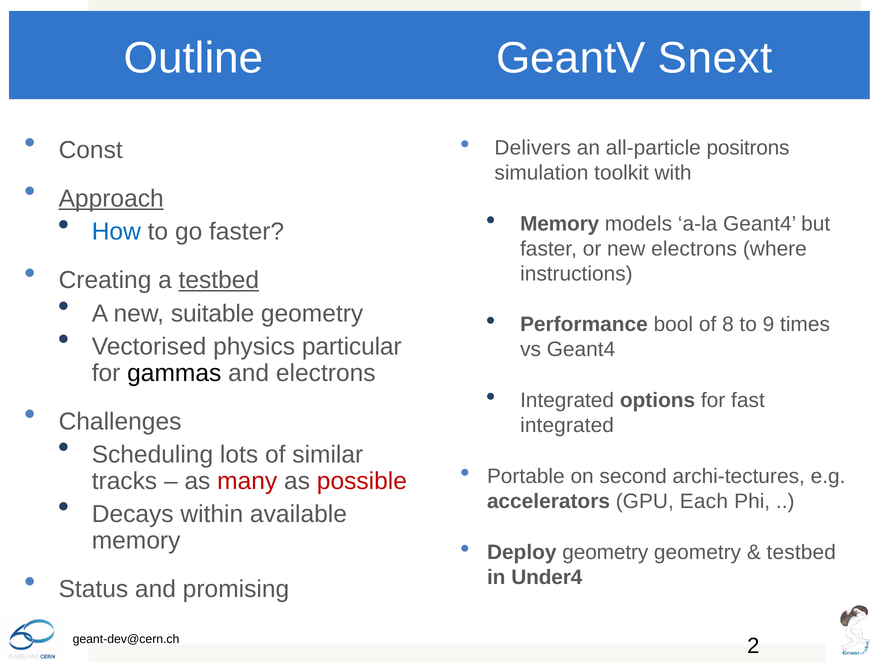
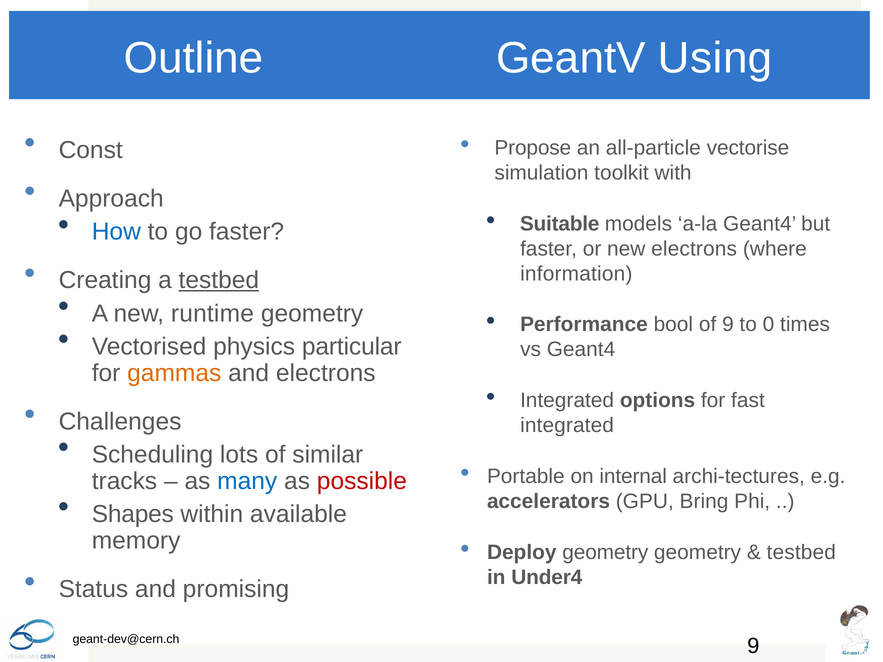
Snext: Snext -> Using (715, 58)
Delivers: Delivers -> Propose (533, 148)
positrons: positrons -> vectorise (748, 148)
Approach underline: present -> none (111, 199)
Memory: Memory -> Suitable (560, 224)
instructions: instructions -> information (576, 274)
suitable: suitable -> runtime (212, 314)
of 8: 8 -> 9 (728, 325)
9: 9 -> 0 (768, 325)
gammas colour: black -> orange (174, 373)
second: second -> internal (633, 477)
many colour: red -> blue (247, 481)
Each: Each -> Bring (704, 502)
Decays: Decays -> Shapes (133, 514)
geant-dev@cern.ch 2: 2 -> 9 (753, 646)
